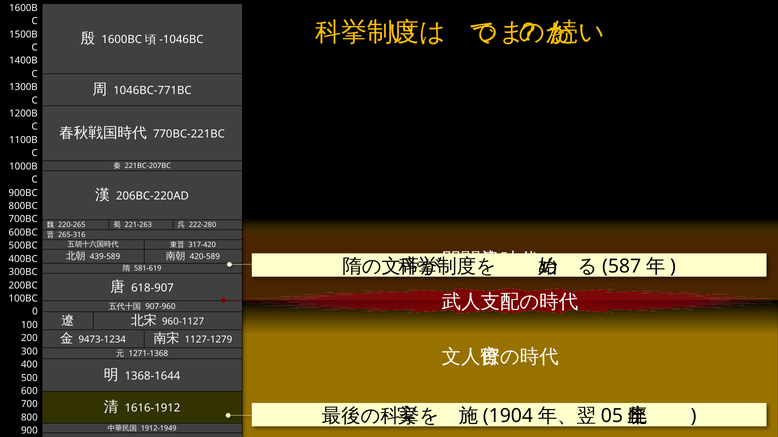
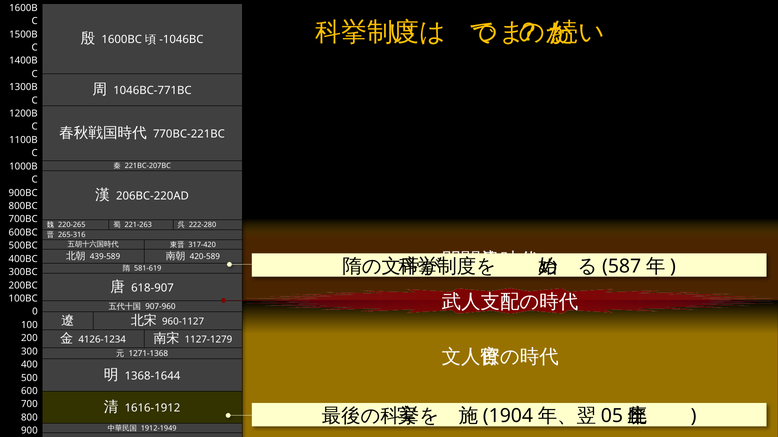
9473-1234: 9473-1234 -> 4126-1234 (102, 340)
